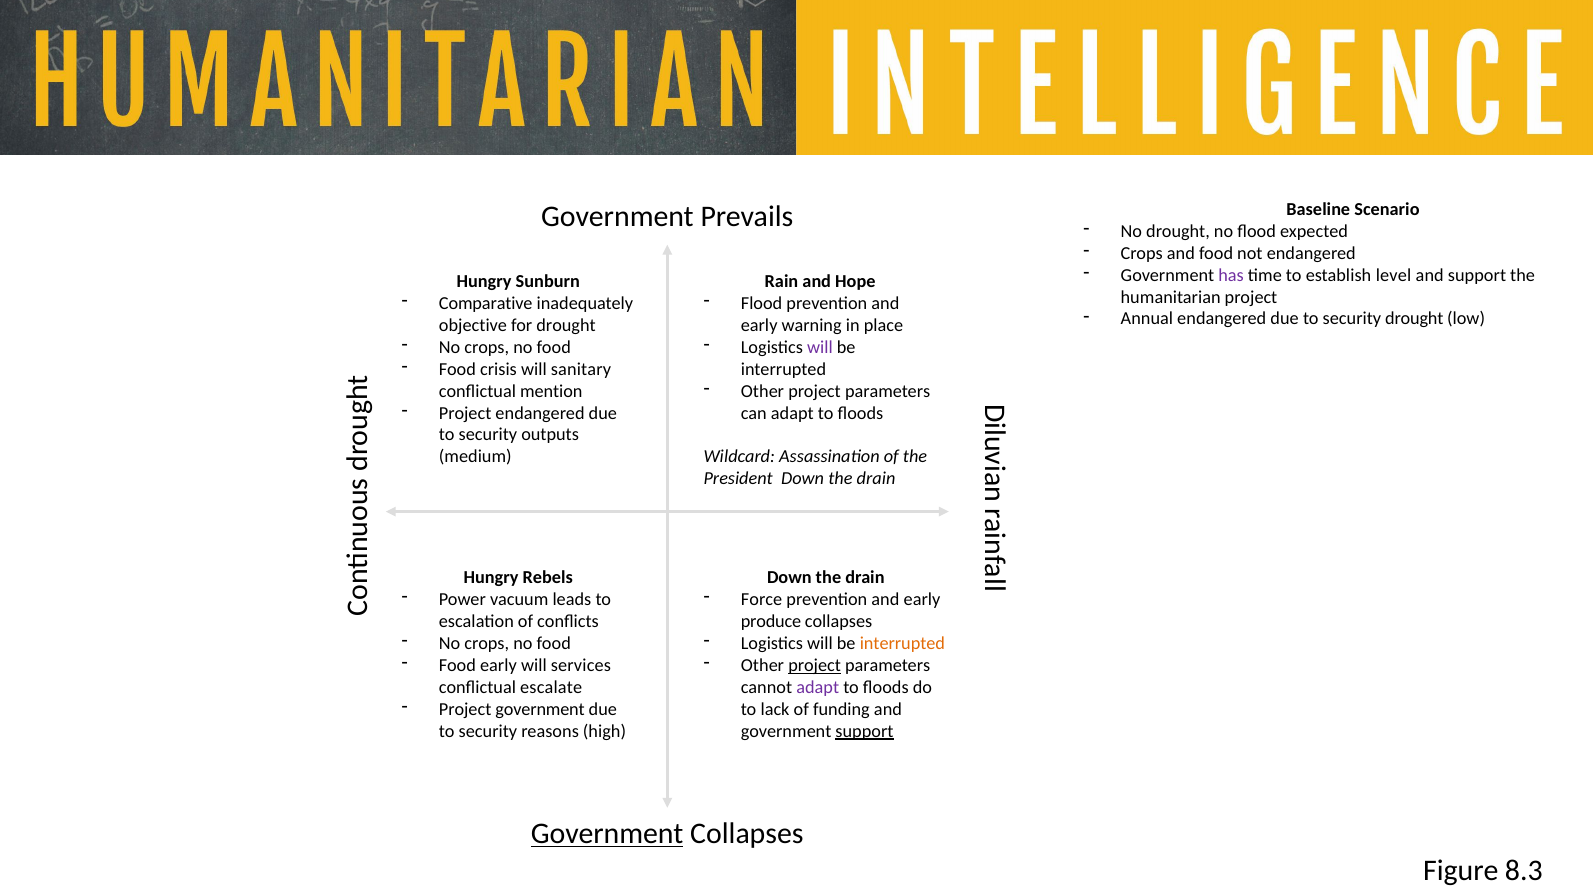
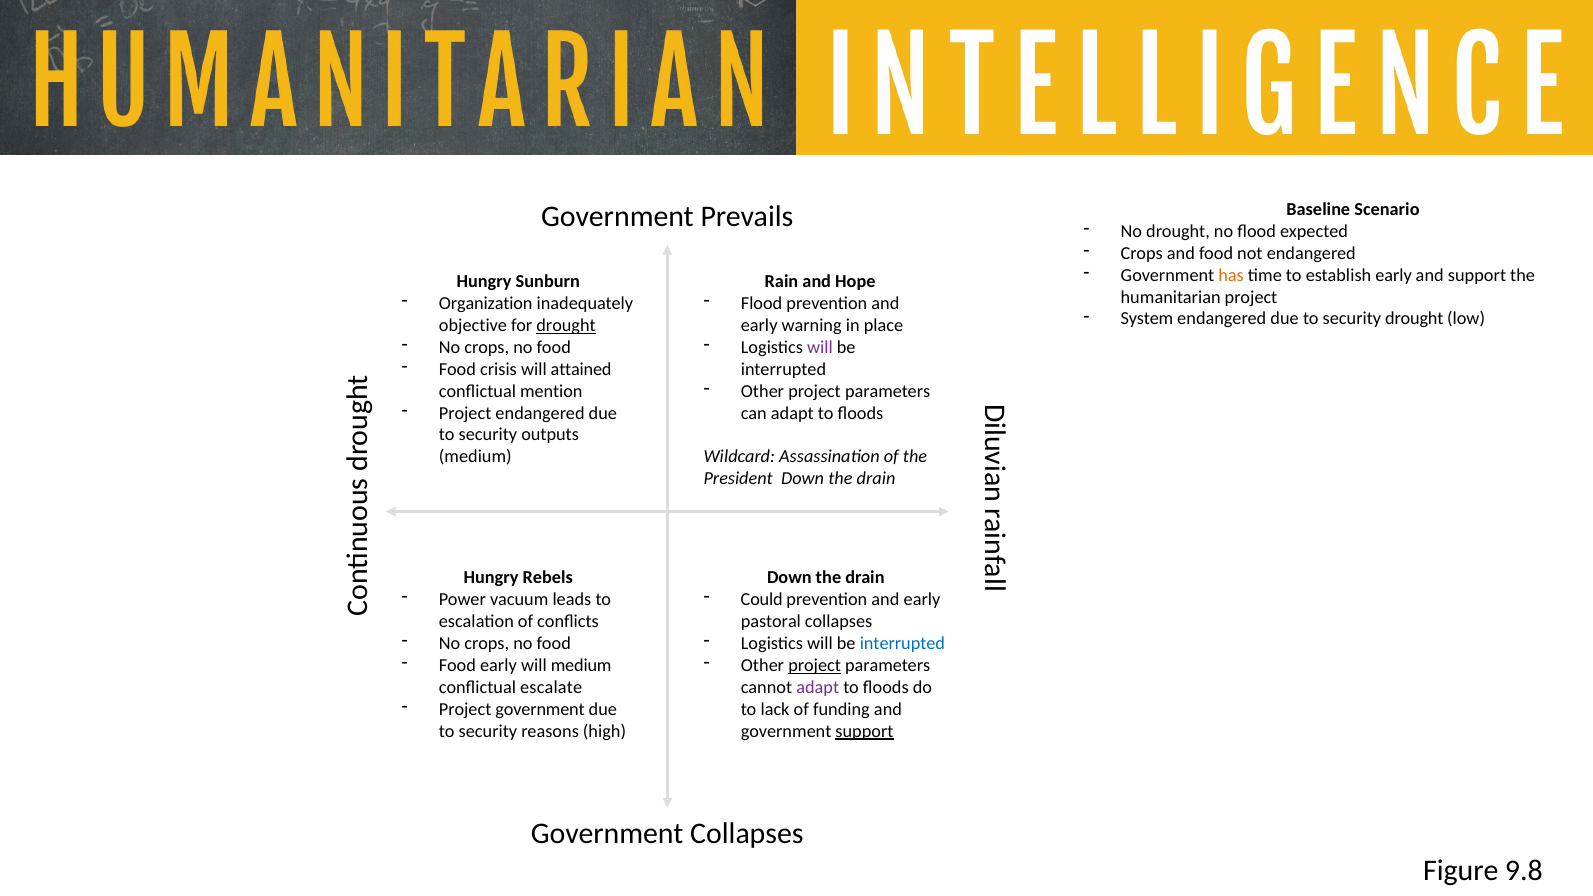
has colour: purple -> orange (1231, 275)
establish level: level -> early (1394, 275)
Comparative: Comparative -> Organization (486, 303)
Annual: Annual -> System (1147, 319)
drought underline: none -> present (566, 325)
sanitary: sanitary -> attained (581, 369)
Force: Force -> Could (762, 600)
produce: produce -> pastoral (771, 622)
interrupted colour: orange -> blue (902, 644)
will services: services -> medium (581, 665)
Government underline: present -> none (607, 834)
8.3: 8.3 -> 9.8 (1524, 871)
